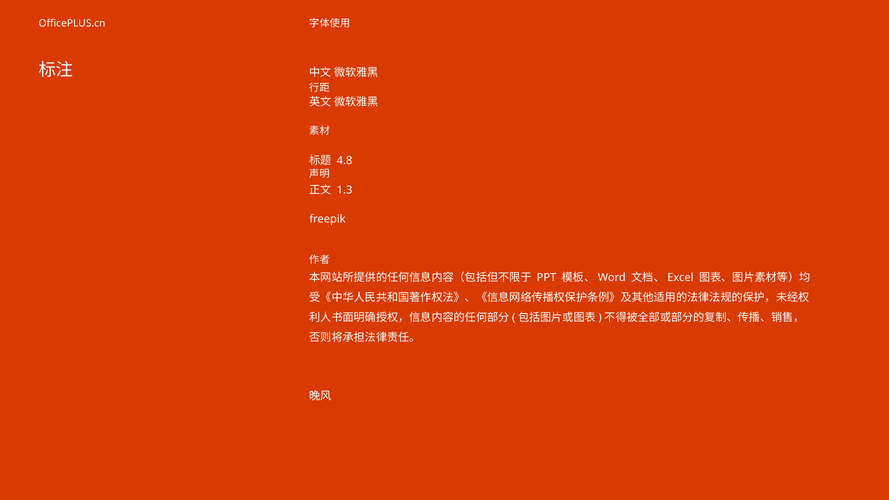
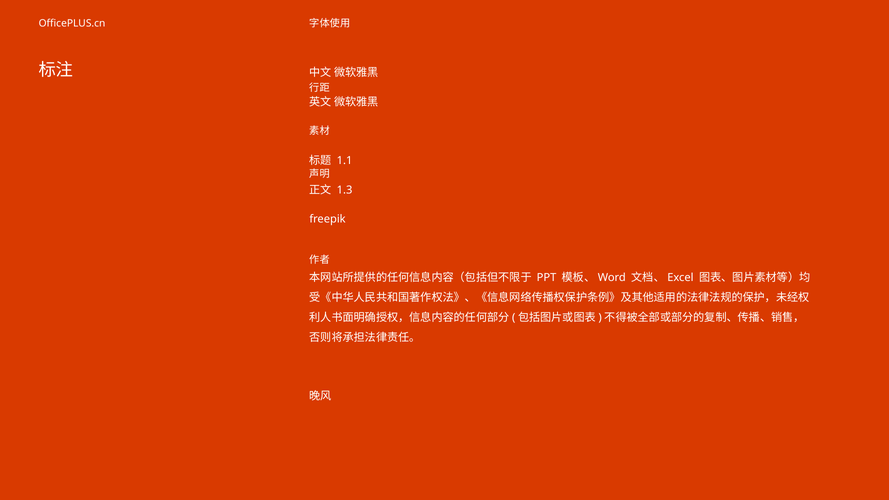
4.8: 4.8 -> 1.1 (345, 161)
